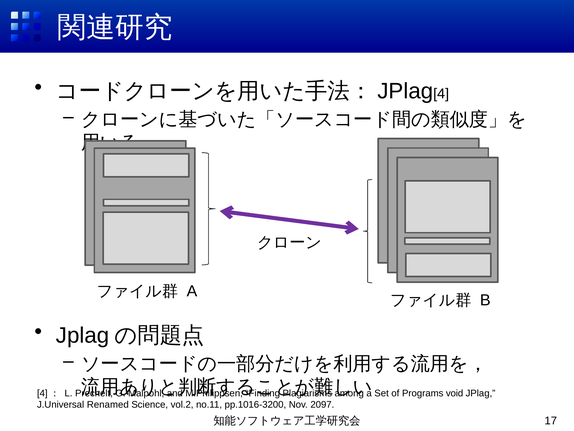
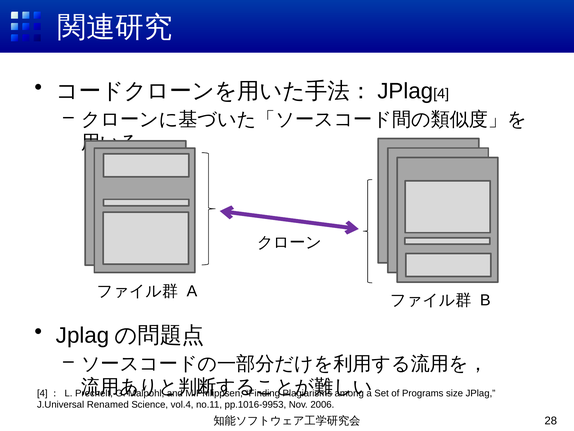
void: void -> size (455, 393)
vol.2: vol.2 -> vol.4 (182, 404)
pp.1016-3200: pp.1016-3200 -> pp.1016-9953 (255, 404)
2097: 2097 -> 2006 (322, 404)
17: 17 -> 28 (551, 420)
